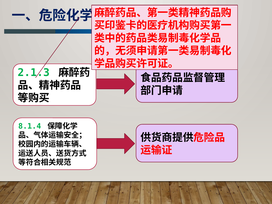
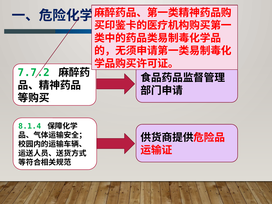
2.1.3: 2.1.3 -> 7.7.2 (34, 73)
